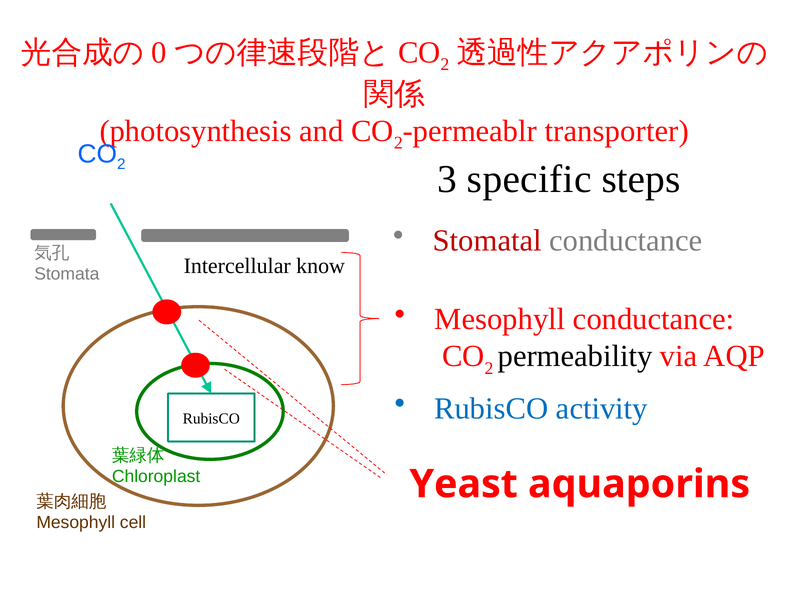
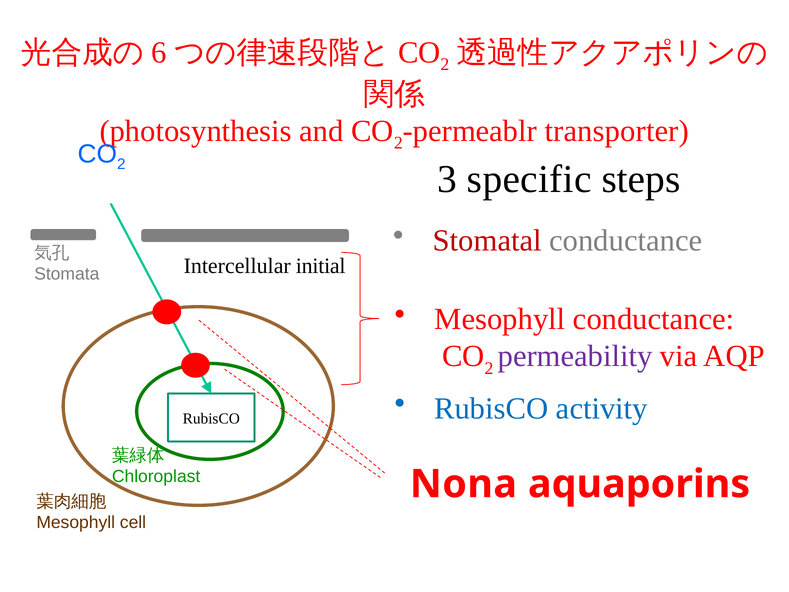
0: 0 -> 6 (159, 52)
know: know -> initial (321, 266)
permeability colour: black -> purple (575, 356)
Yeast: Yeast -> Nona (463, 484)
